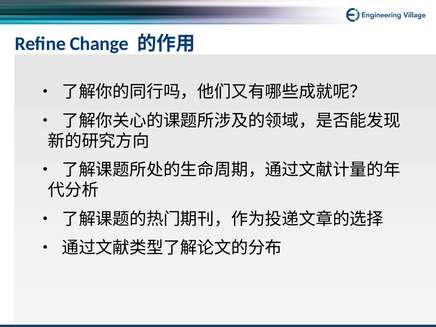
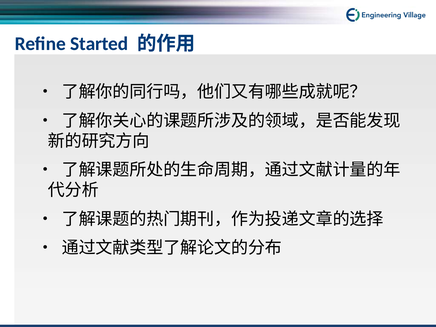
Change: Change -> Started (99, 44)
